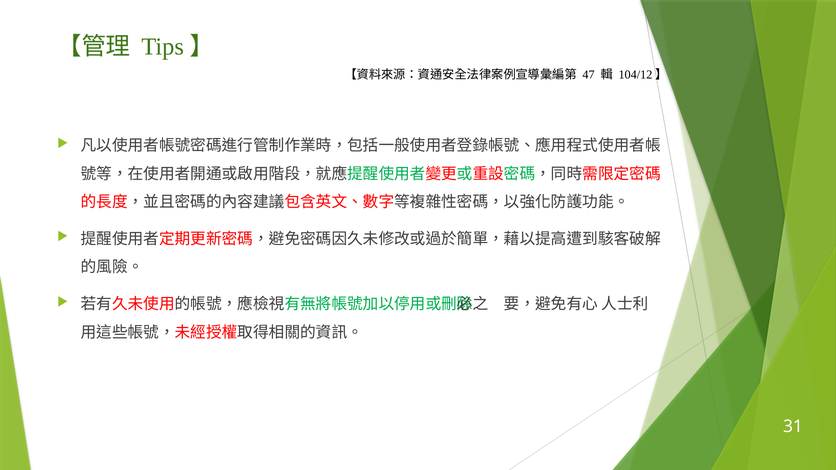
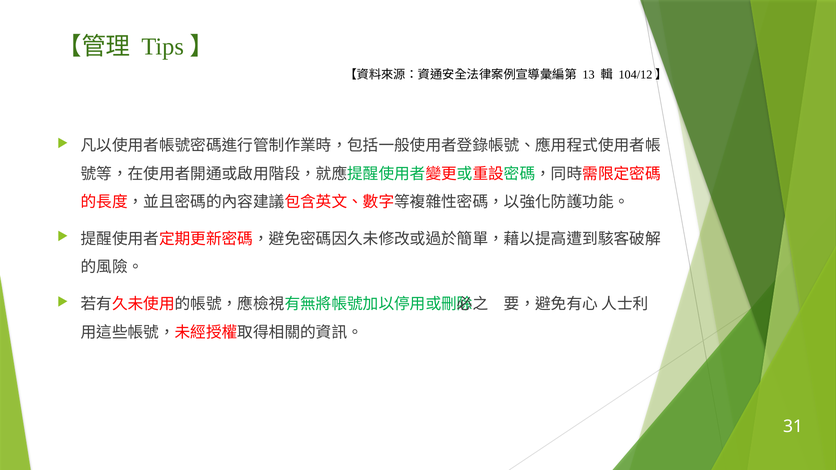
47: 47 -> 13 (589, 75)
